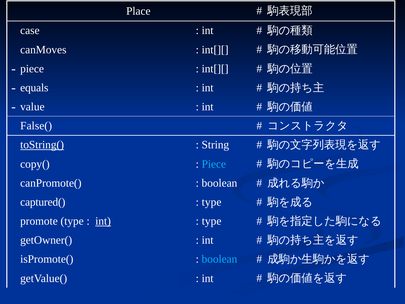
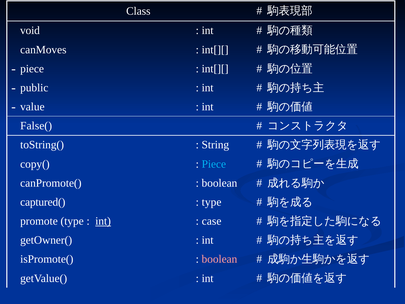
Place: Place -> Class (138, 11)
case: case -> void (30, 31)
equals: equals -> public (34, 88)
toString( underline: present -> none (42, 145)
type: type -> case (212, 221)
boolean colour: light blue -> pink (219, 259)
